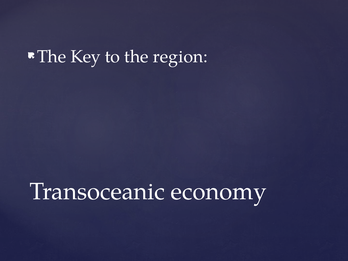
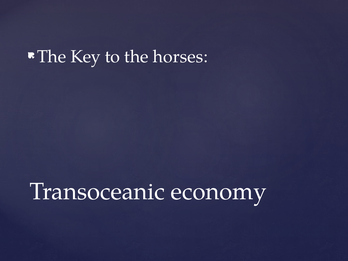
region: region -> horses (180, 57)
